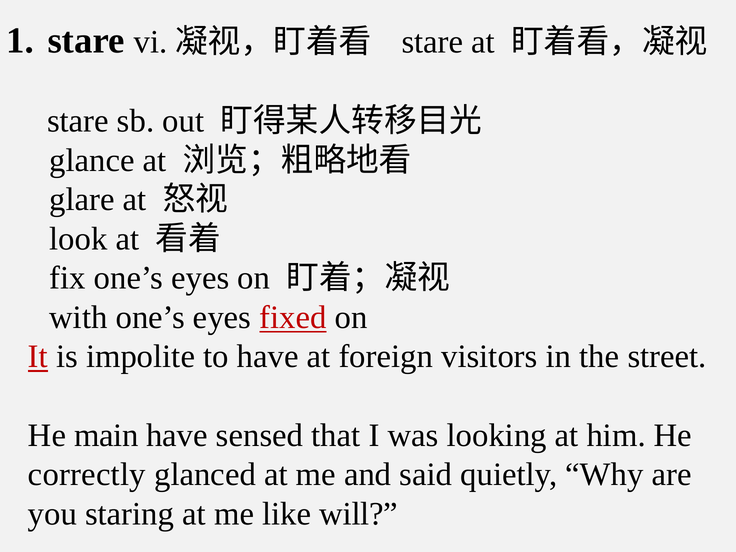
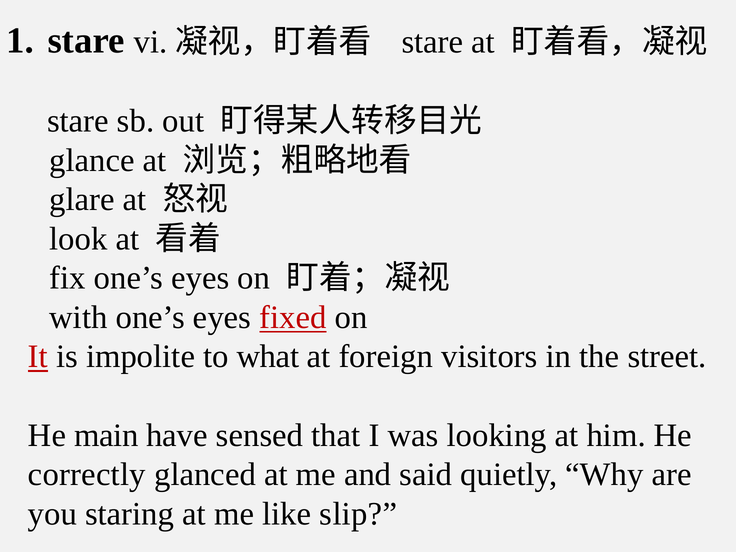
to have: have -> what (268, 357)
will: will -> slip (358, 514)
